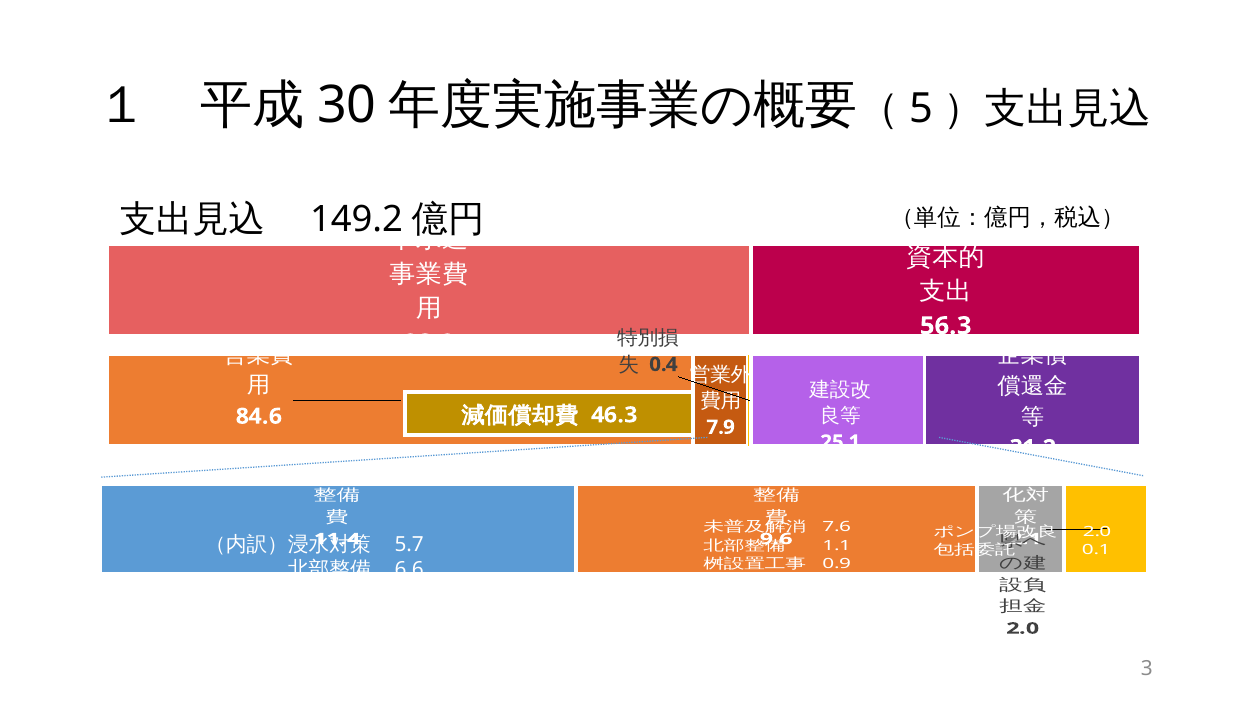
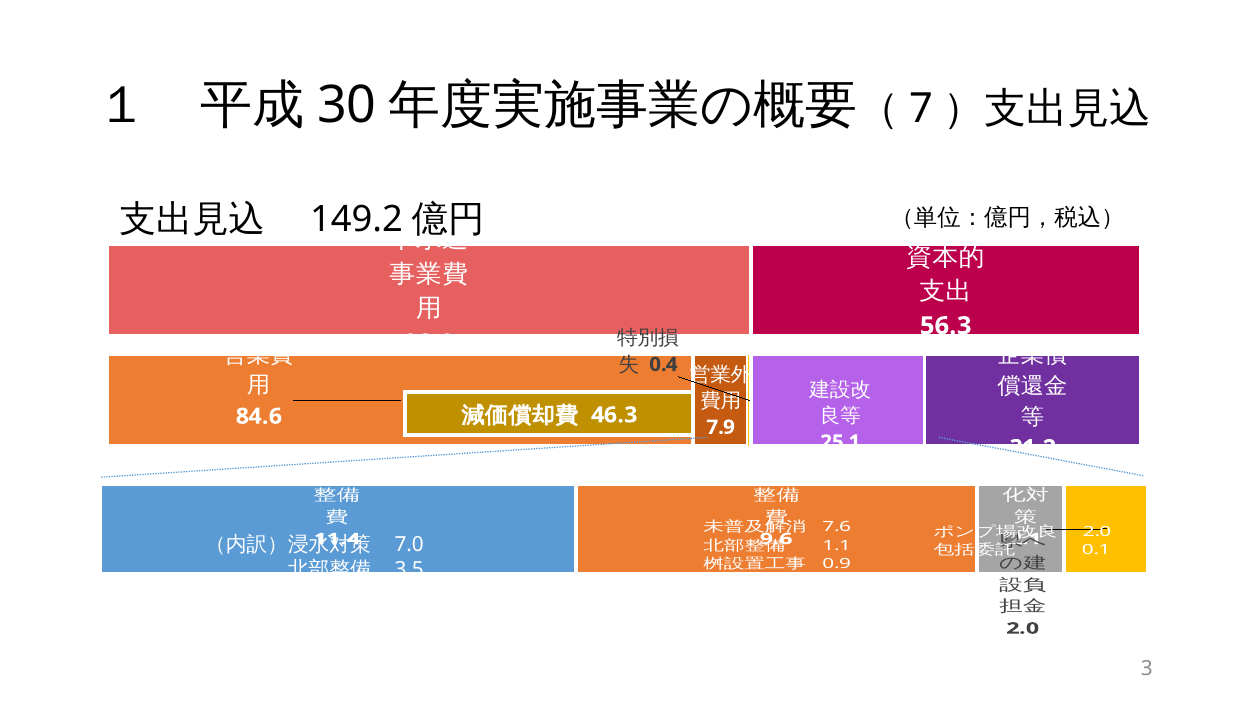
5: 5 -> 7 (921, 108)
5.7: 5.7 -> 7.0 (409, 544)
6.6: 6.6 -> 3.5 (409, 569)
